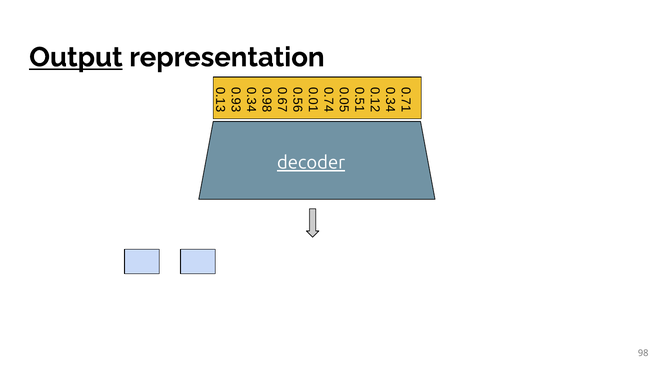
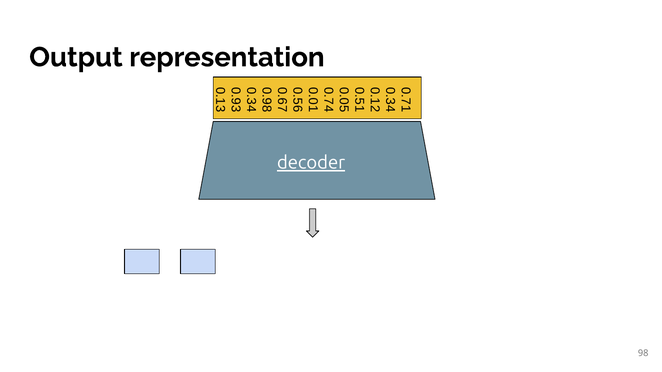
Output underline: present -> none (76, 57)
